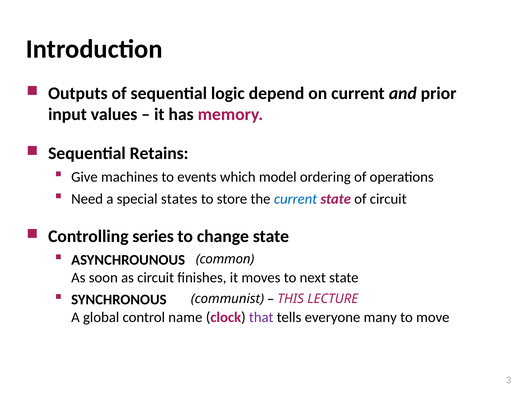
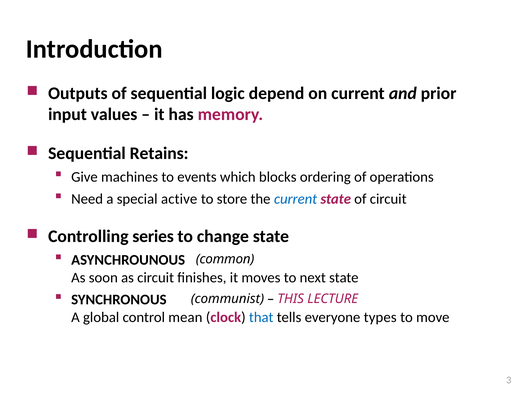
model: model -> blocks (278, 177)
states: states -> active (179, 199)
name: name -> mean (185, 317)
that colour: purple -> blue (261, 317)
many: many -> types (380, 317)
